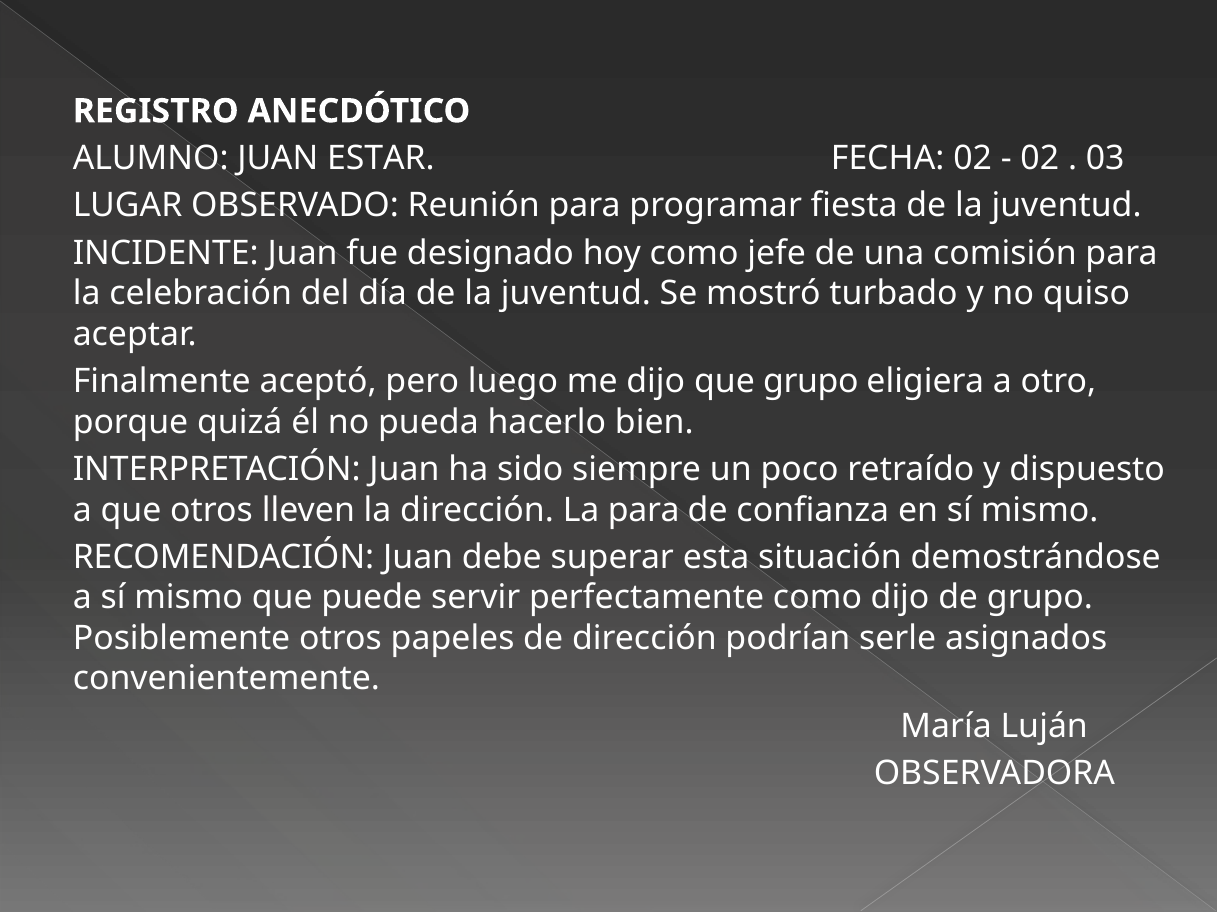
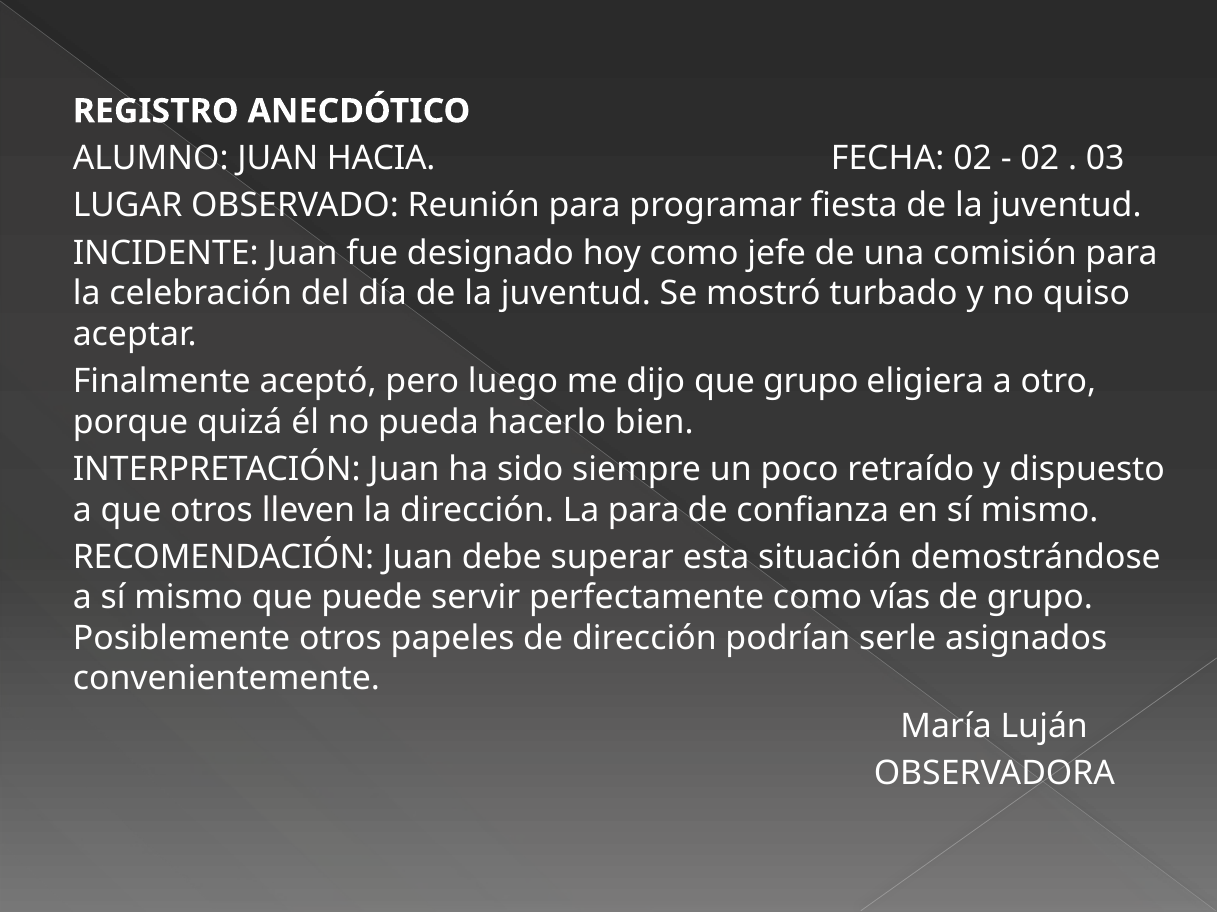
ESTAR: ESTAR -> HACIA (381, 159)
como dijo: dijo -> vías (900, 598)
